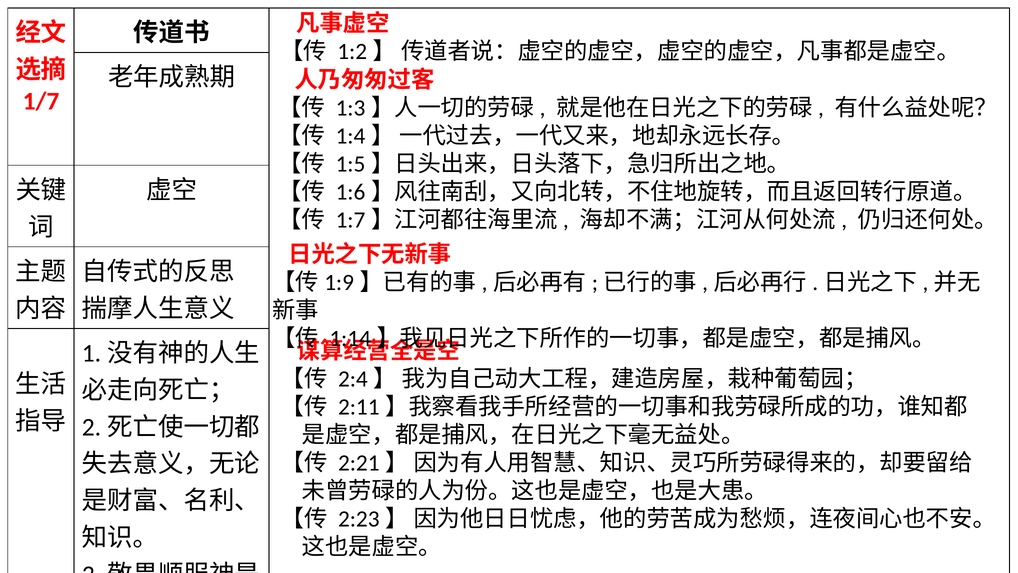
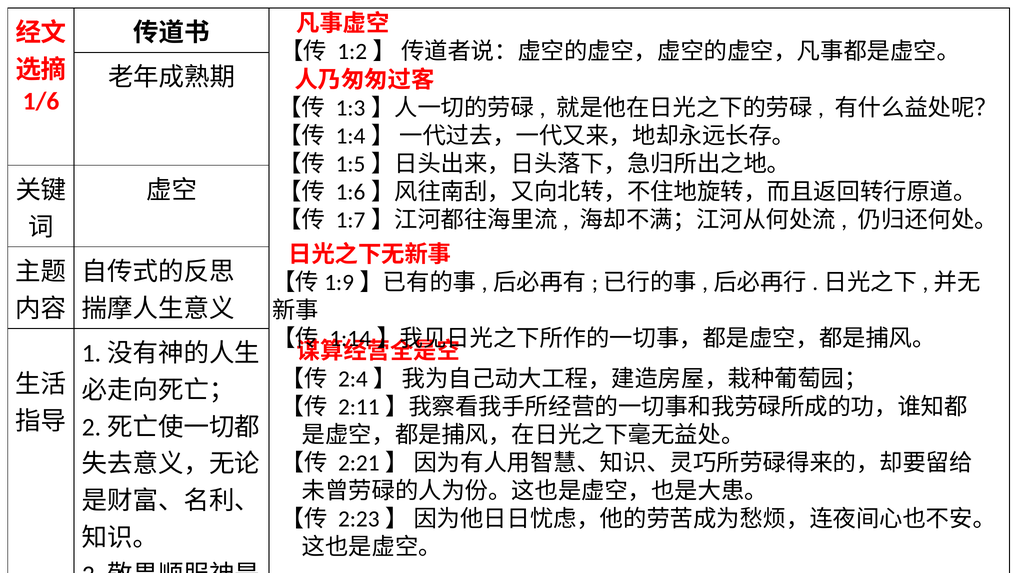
1/7: 1/7 -> 1/6 (41, 101)
